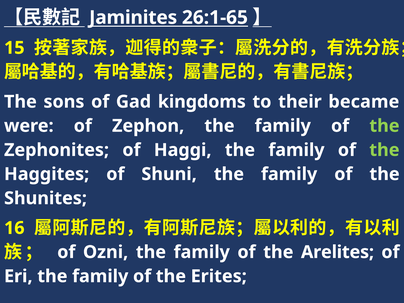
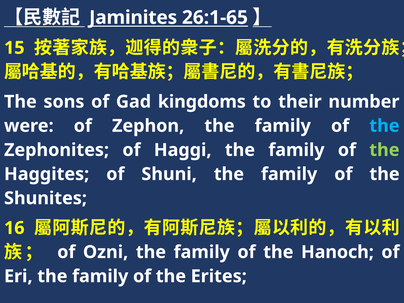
became: became -> number (364, 102)
the colour: light green -> light blue (384, 126)
Arelites: Arelites -> Hanoch (337, 252)
